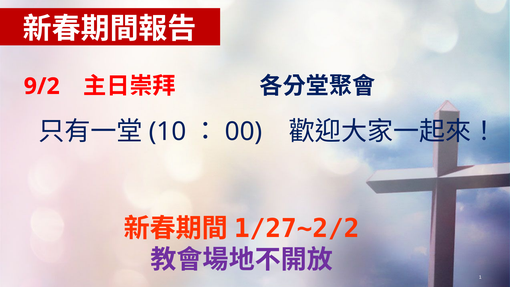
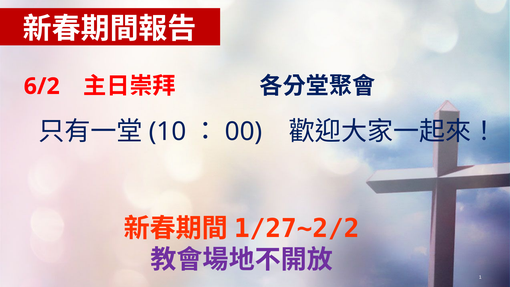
9/2: 9/2 -> 6/2 (42, 86)
